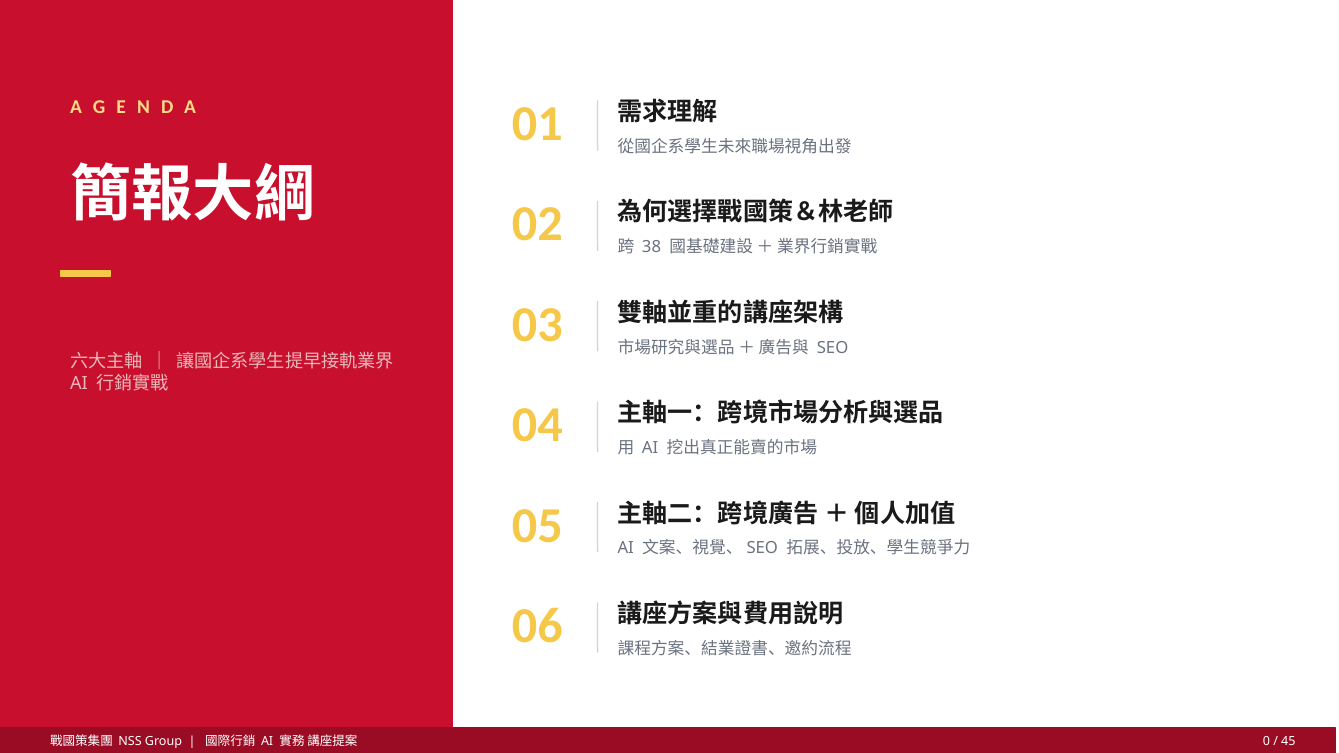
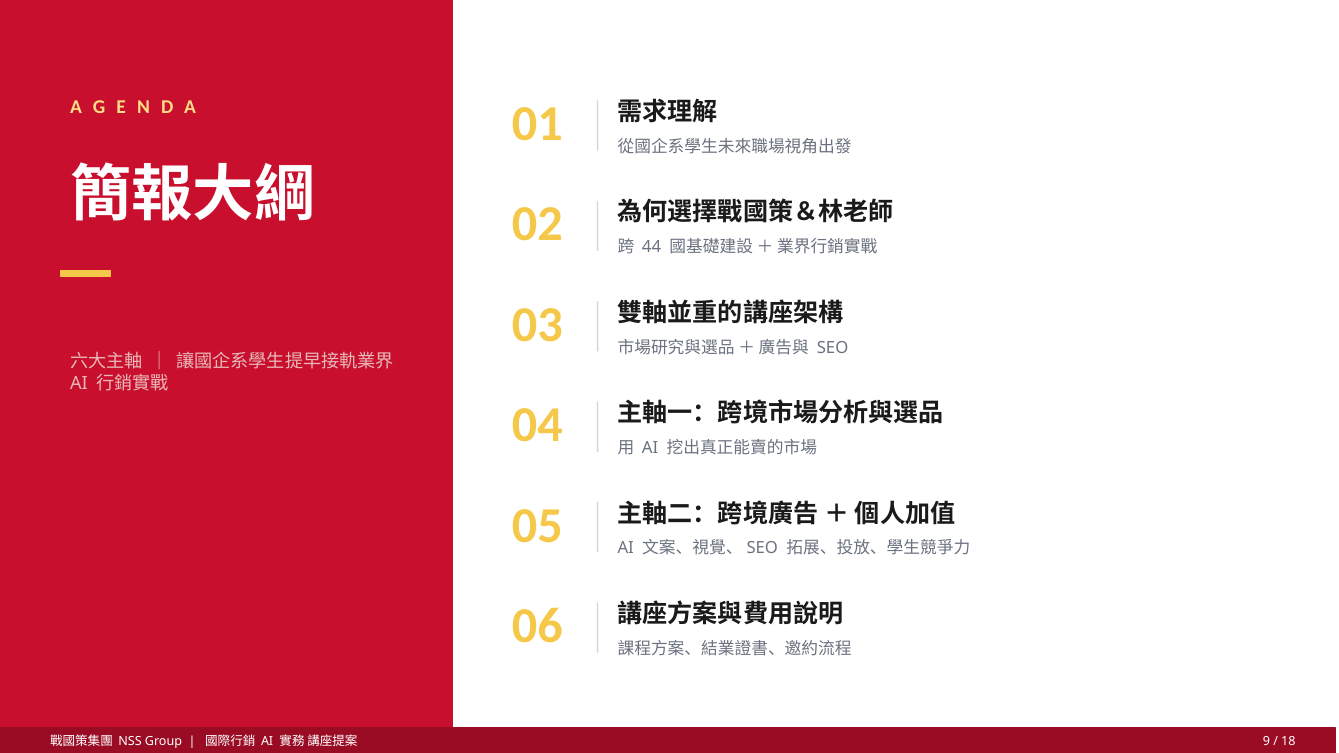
38: 38 -> 44 (652, 247)
0: 0 -> 9 (1267, 741)
45: 45 -> 18 (1288, 741)
